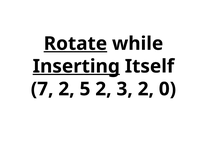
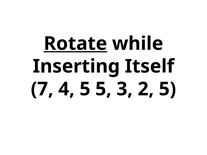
Inserting underline: present -> none (76, 66)
7 2: 2 -> 4 (66, 89)
5 2: 2 -> 5 (103, 89)
2 0: 0 -> 5 (167, 89)
